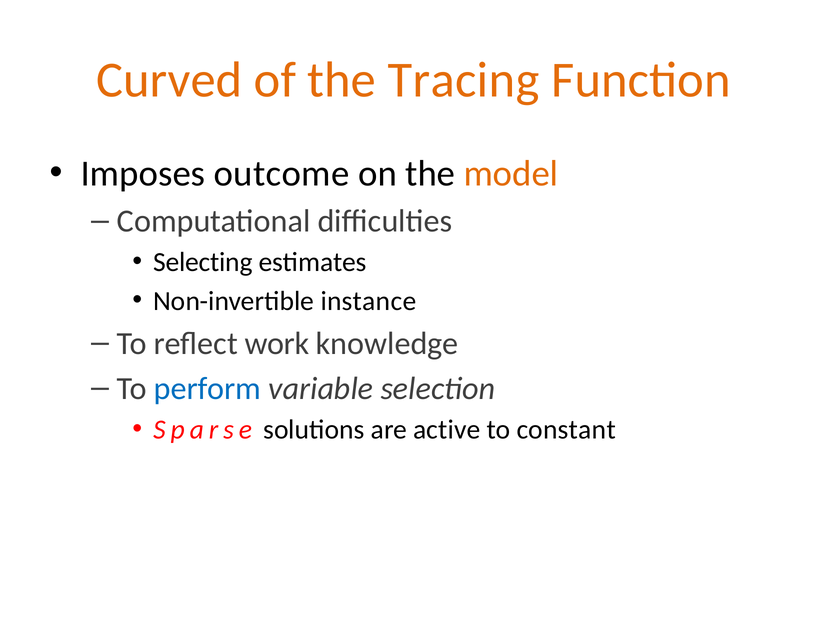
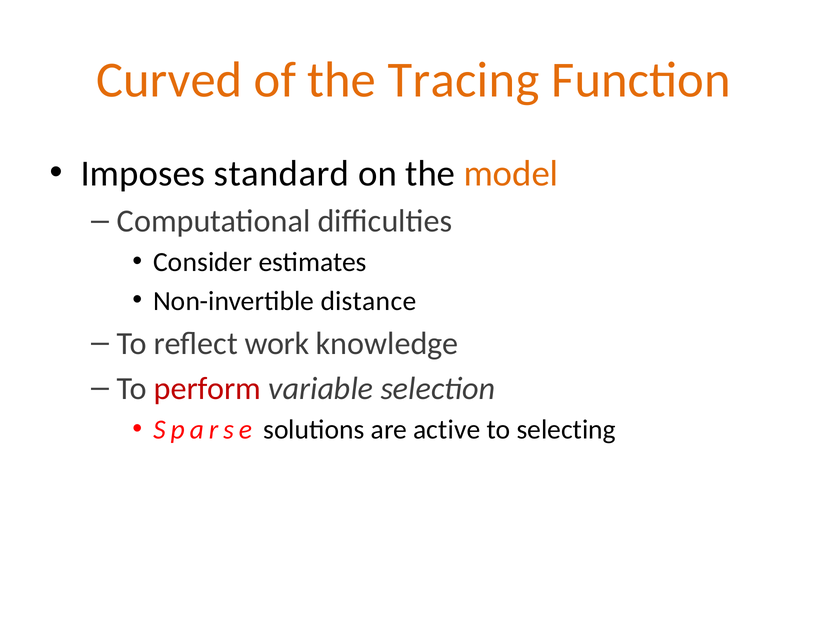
outcome: outcome -> standard (282, 174)
Selecting: Selecting -> Consider (203, 262)
instance: instance -> distance (368, 301)
perform colour: blue -> red (208, 389)
constant: constant -> selecting (566, 430)
